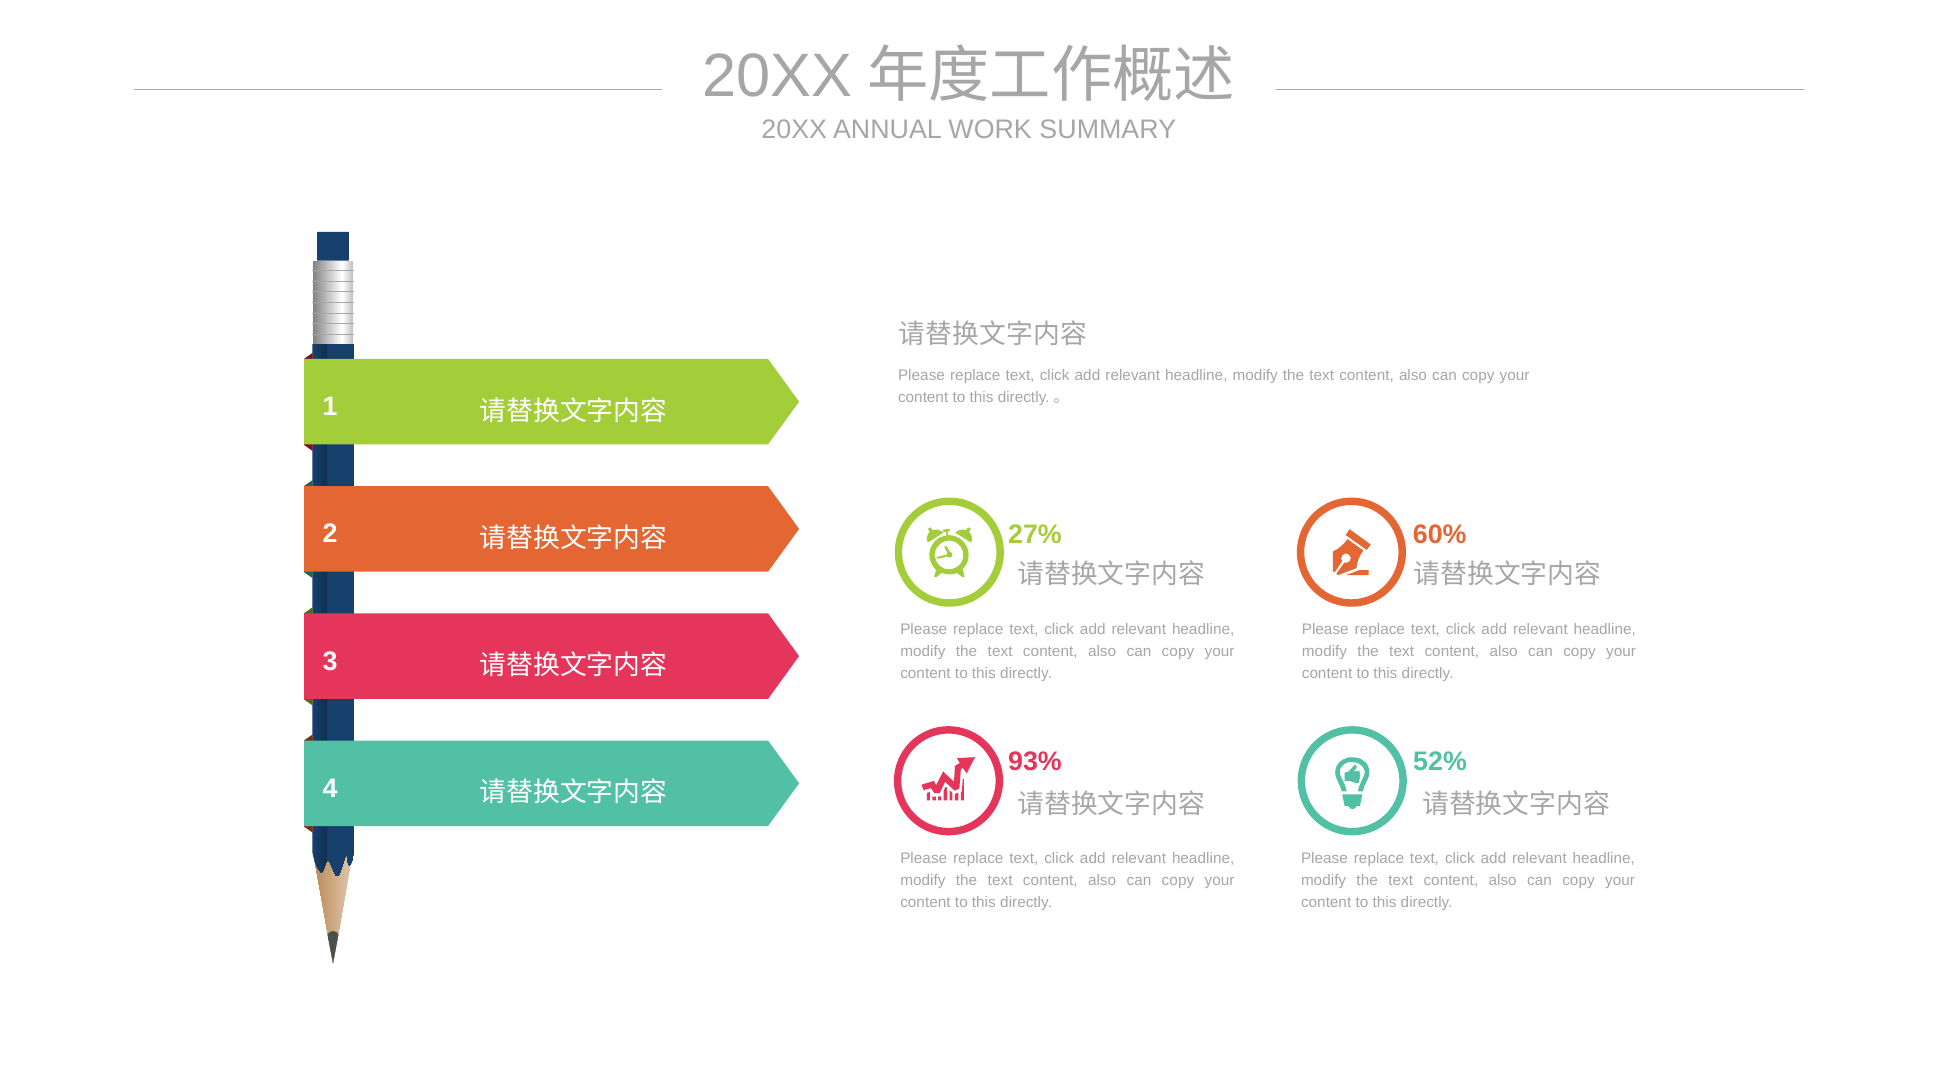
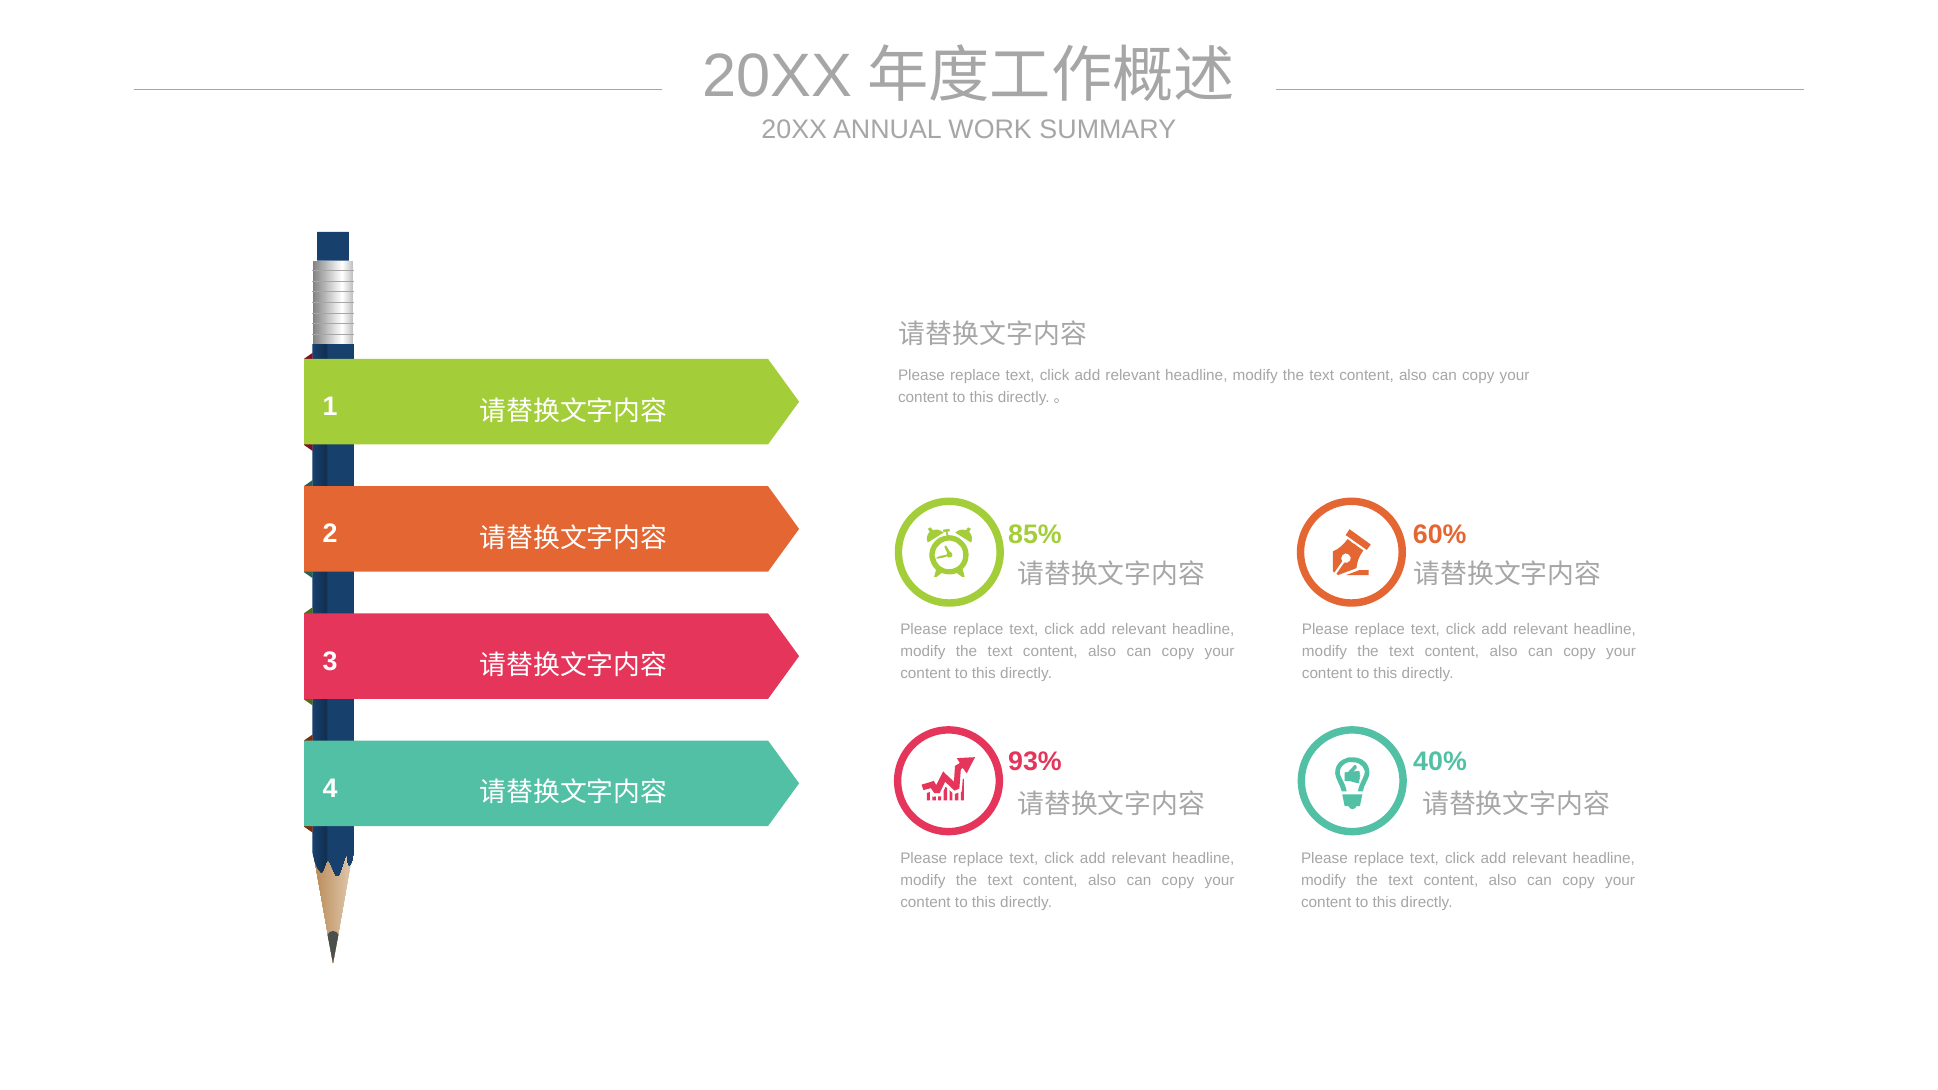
27%: 27% -> 85% (1035, 535)
52%: 52% -> 40% (1440, 762)
